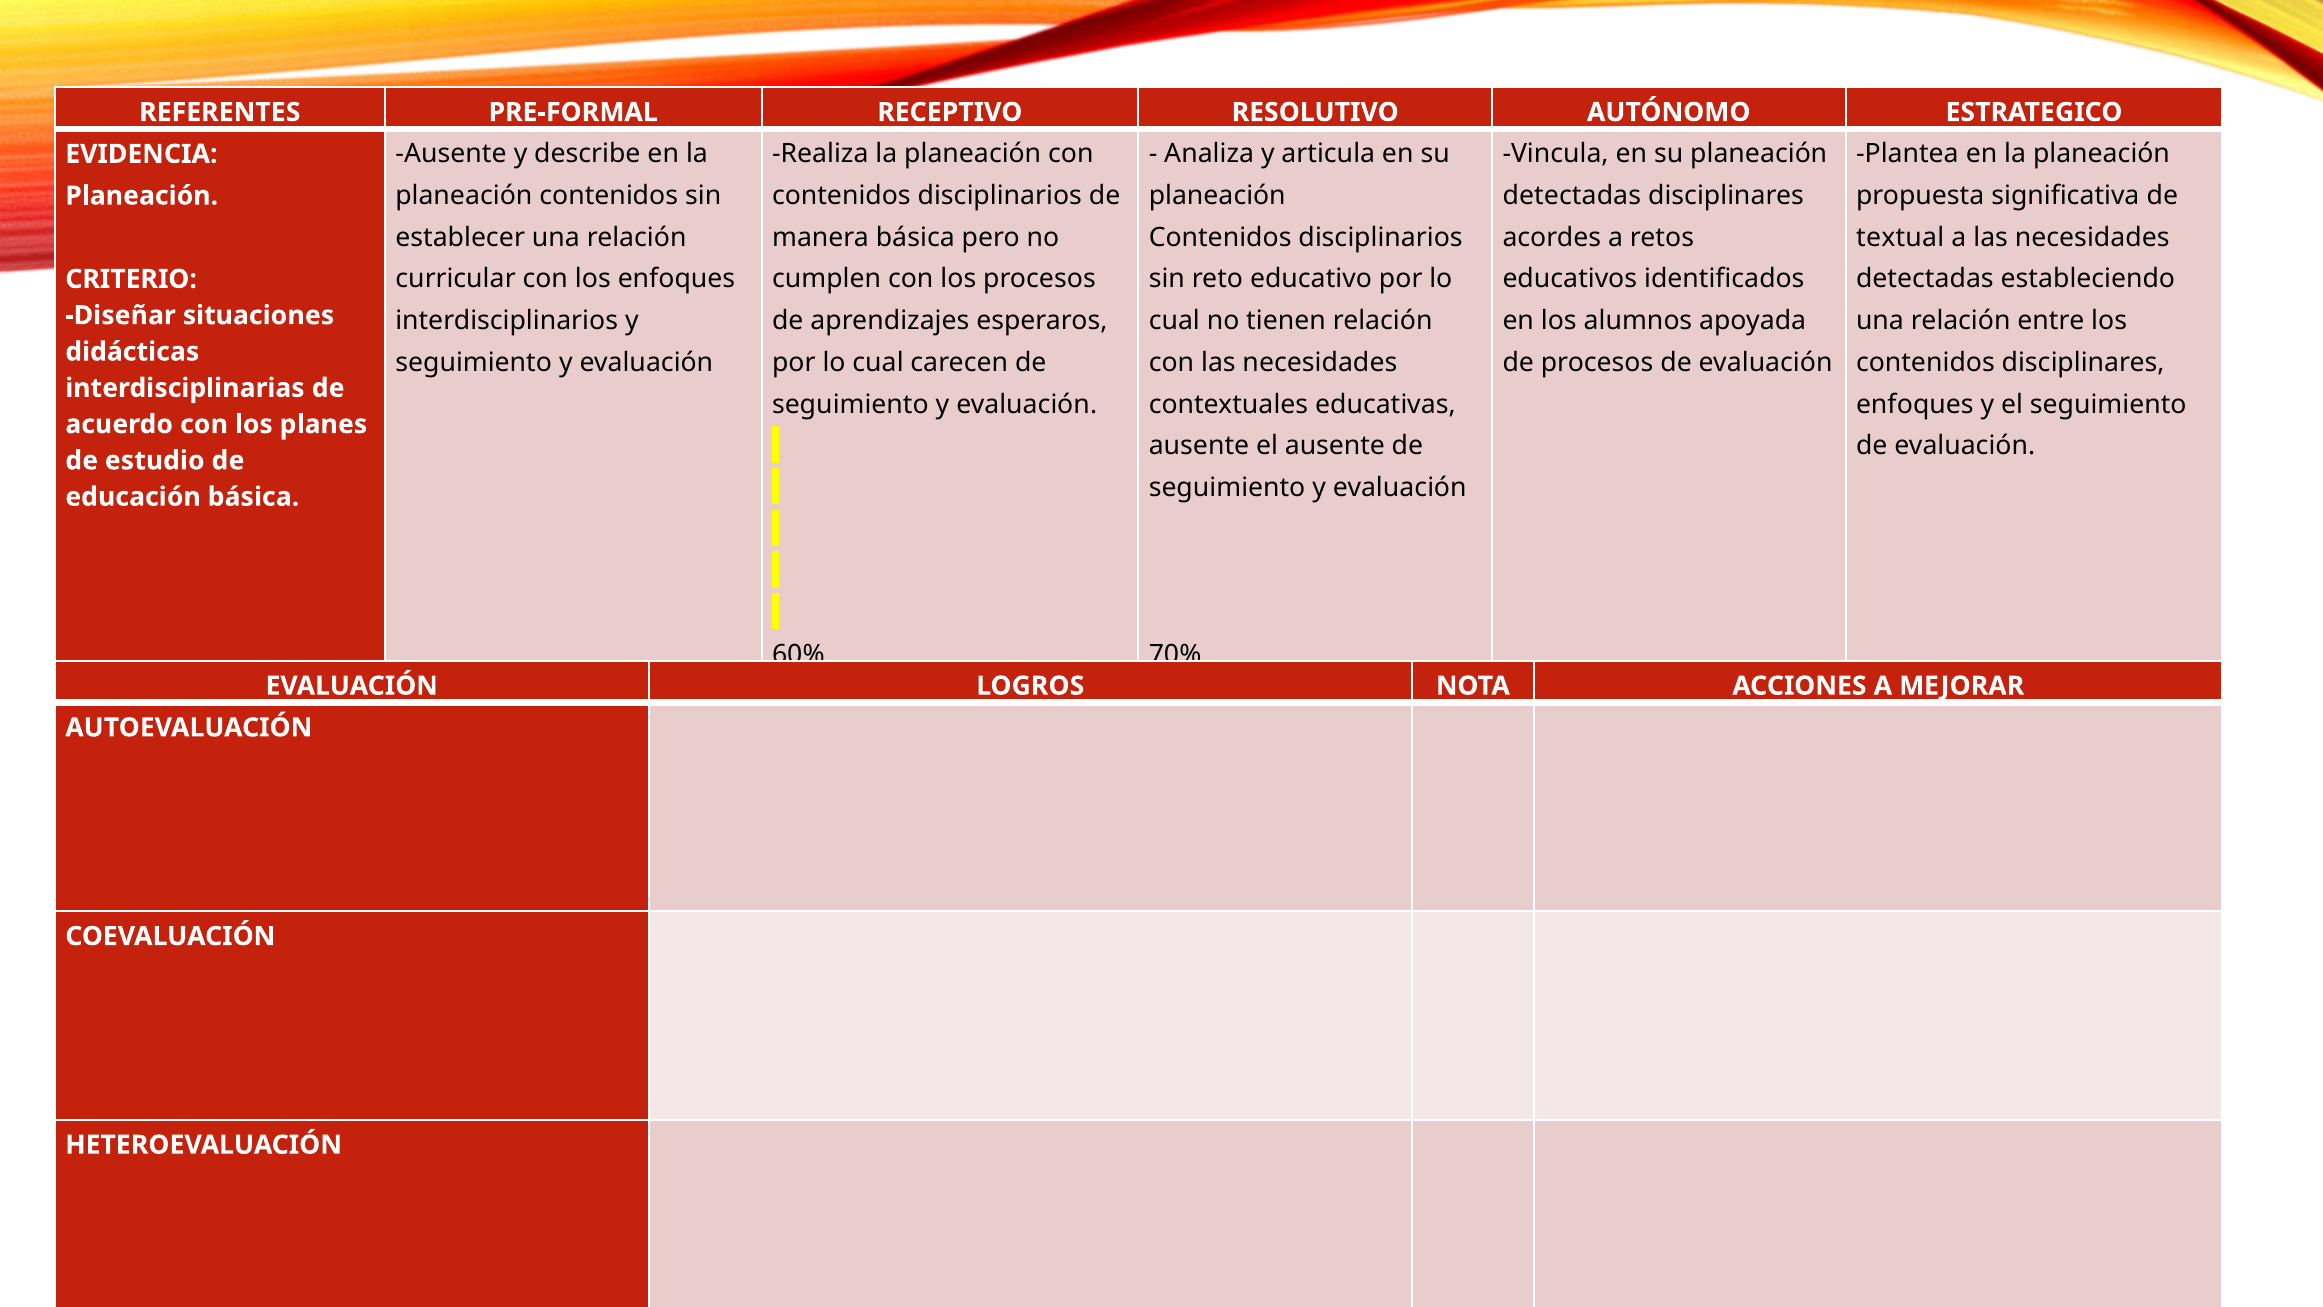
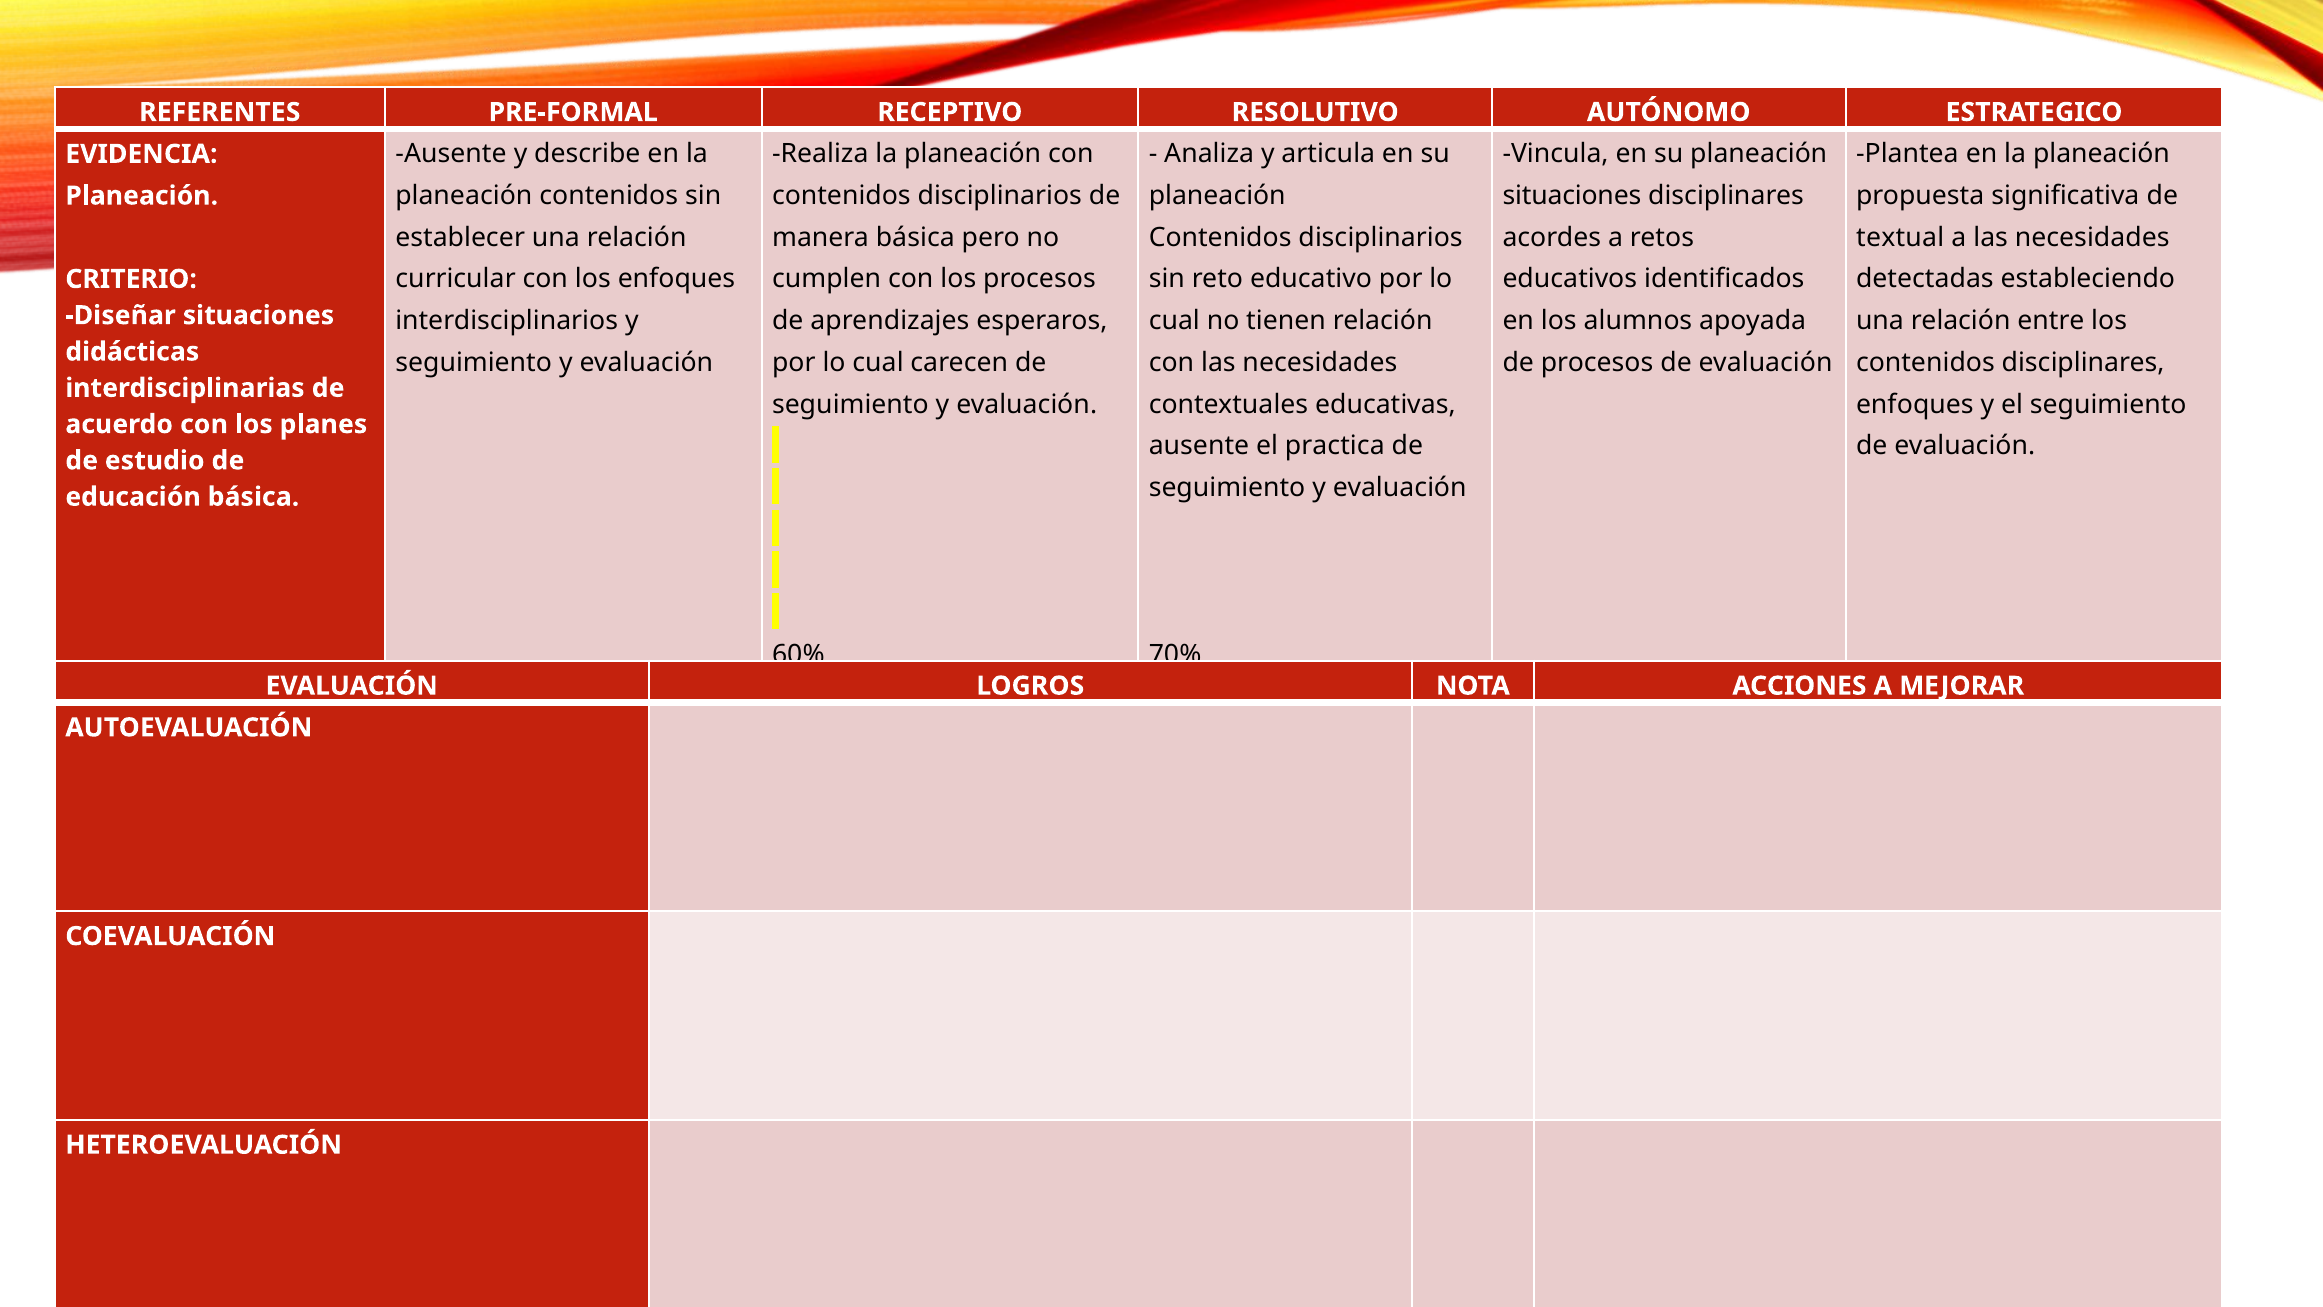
detectadas: detectadas -> situaciones (1572, 196)
el ausente: ausente -> practica (1335, 446)
